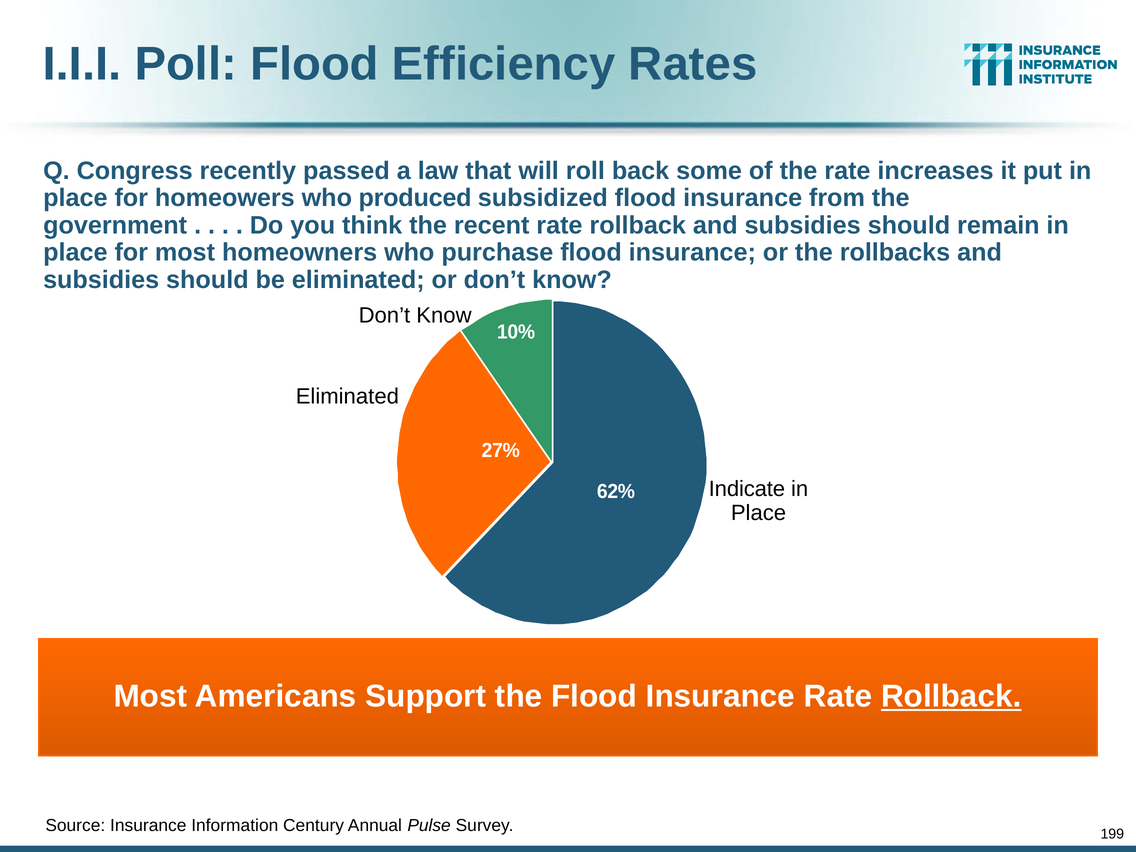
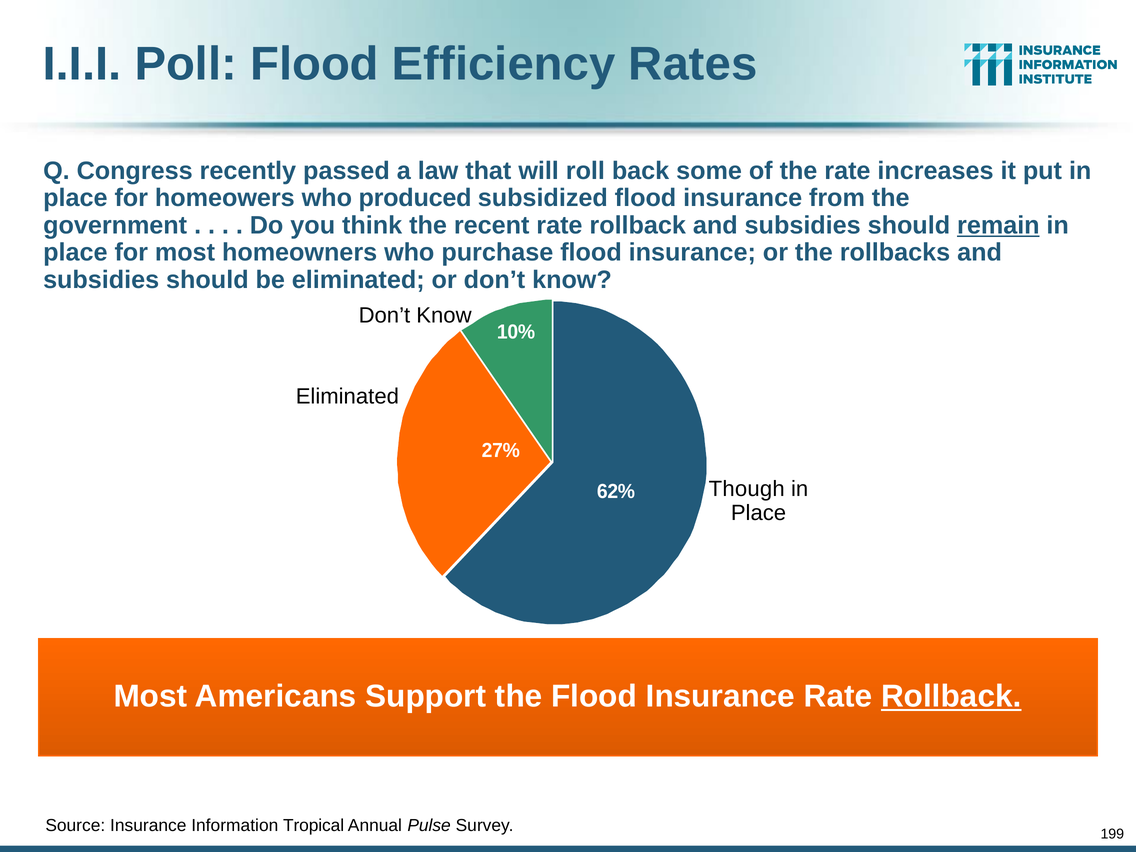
remain underline: none -> present (998, 225)
Indicate: Indicate -> Though (747, 489)
Century: Century -> Tropical (314, 826)
